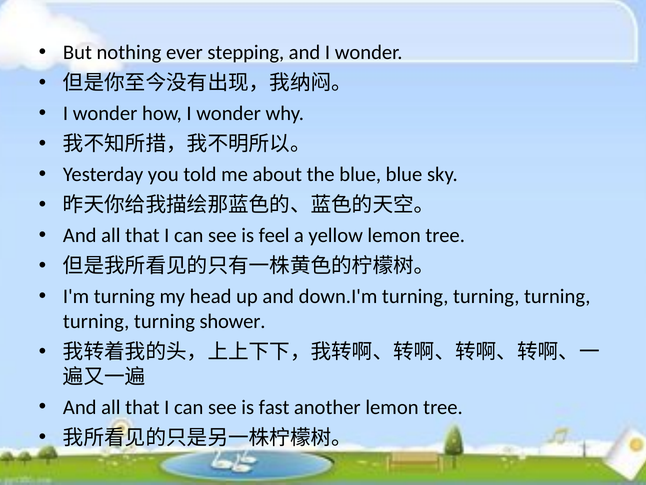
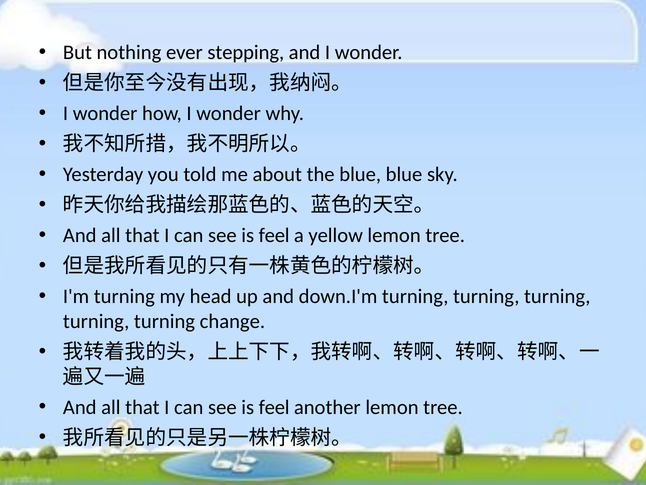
shower: shower -> change (232, 321)
fast: fast -> feel (274, 407)
